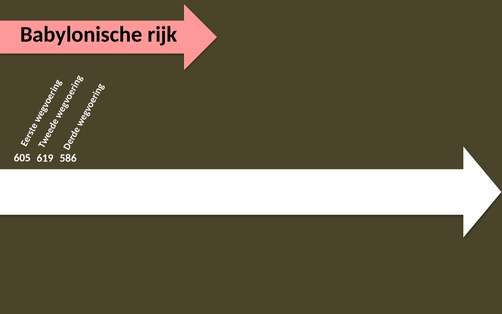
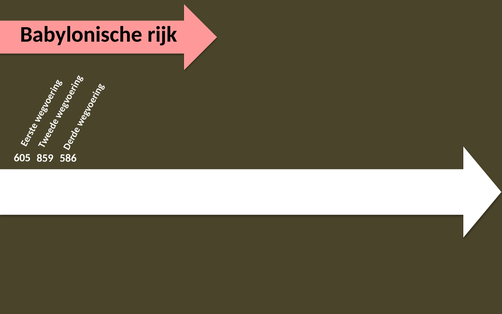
619: 619 -> 859 (45, 158)
